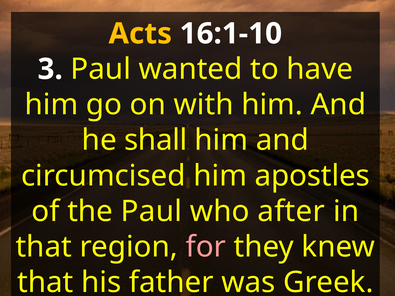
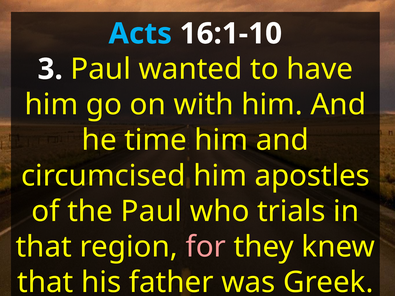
Acts colour: yellow -> light blue (140, 34)
shall: shall -> time (156, 140)
after: after -> trials (291, 211)
